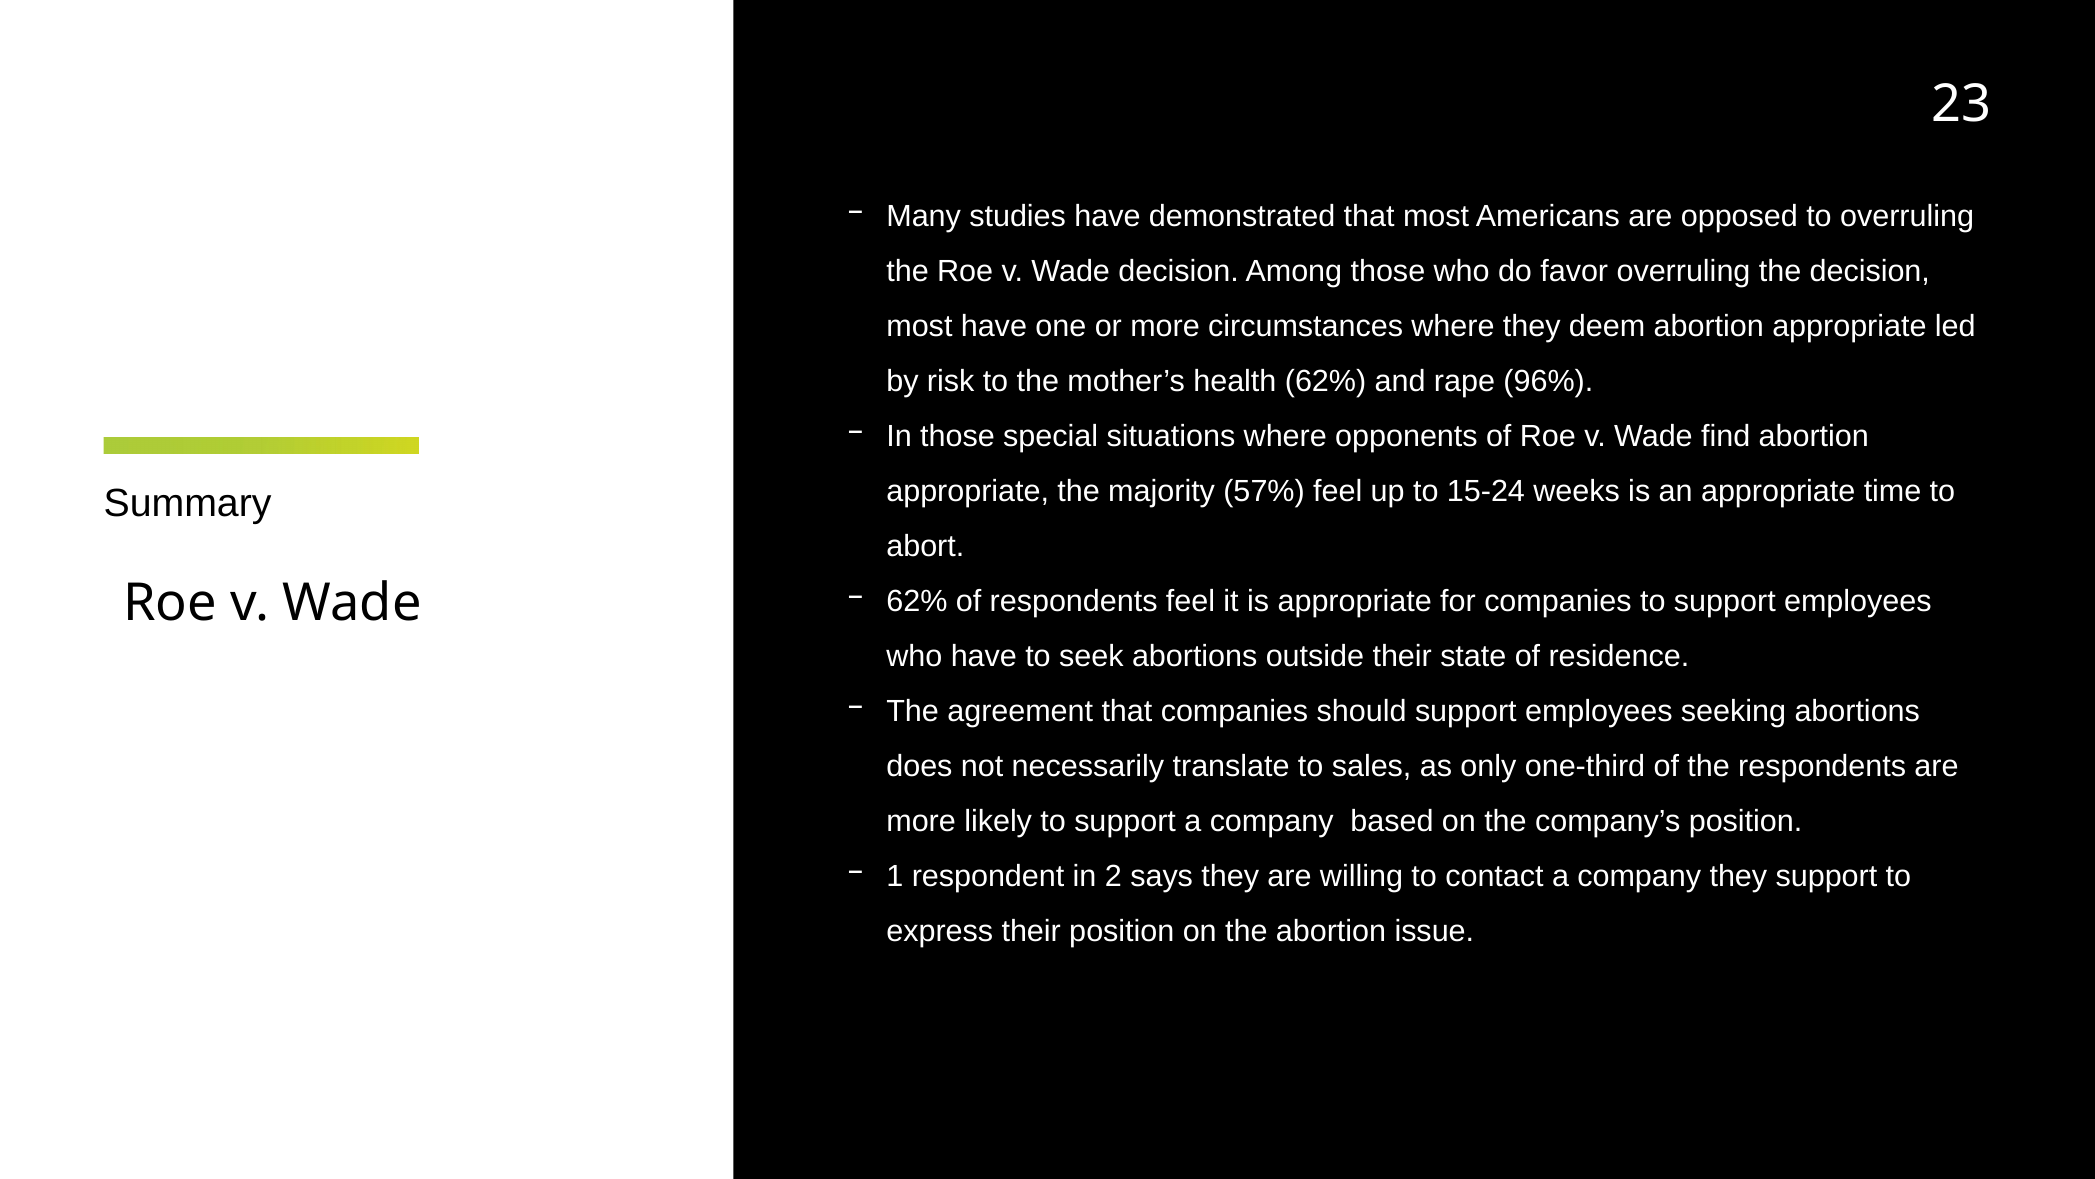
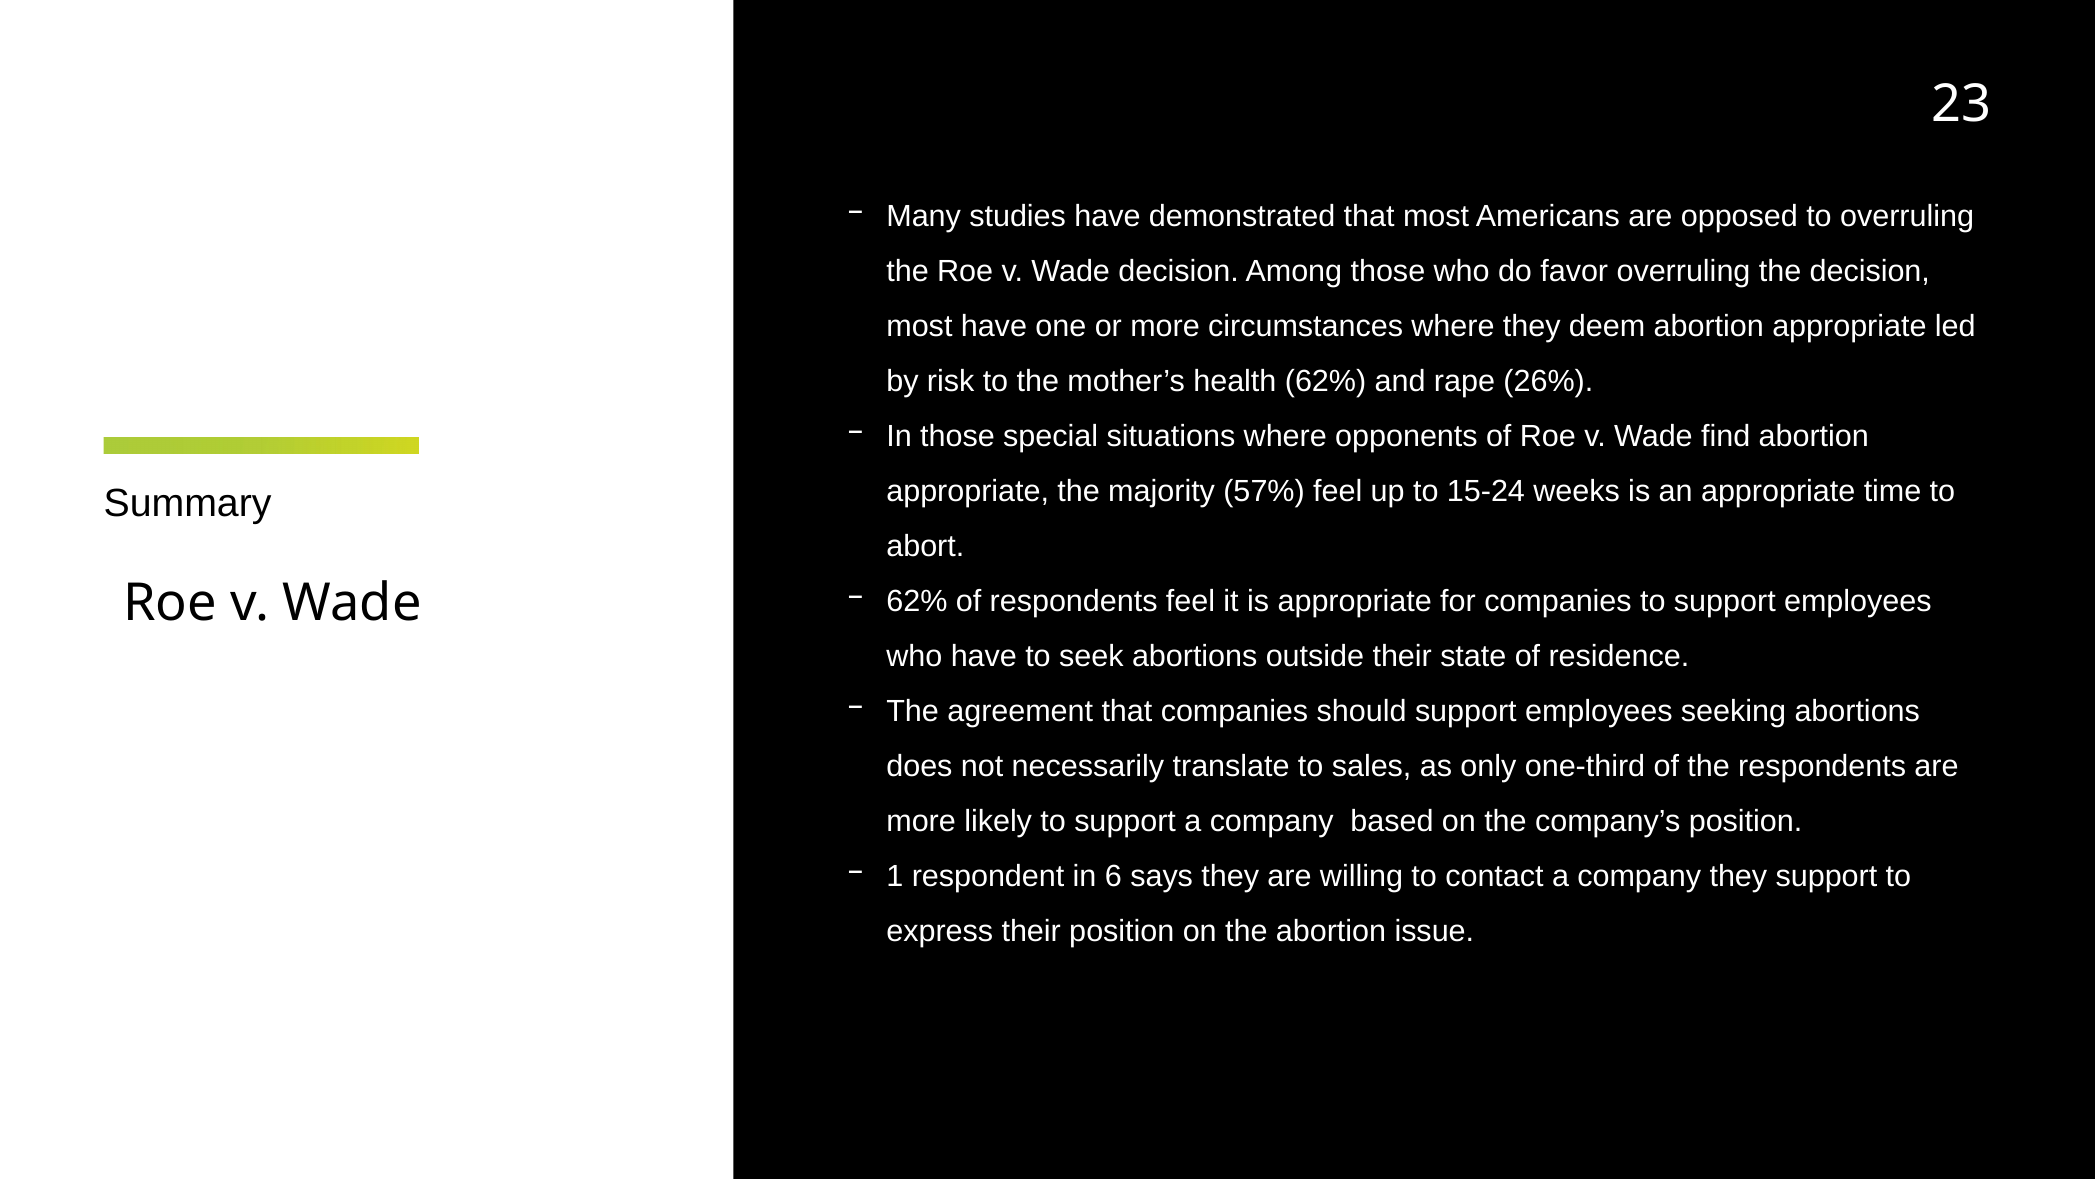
96%: 96% -> 26% (1548, 381)
2: 2 -> 6 (1113, 876)
